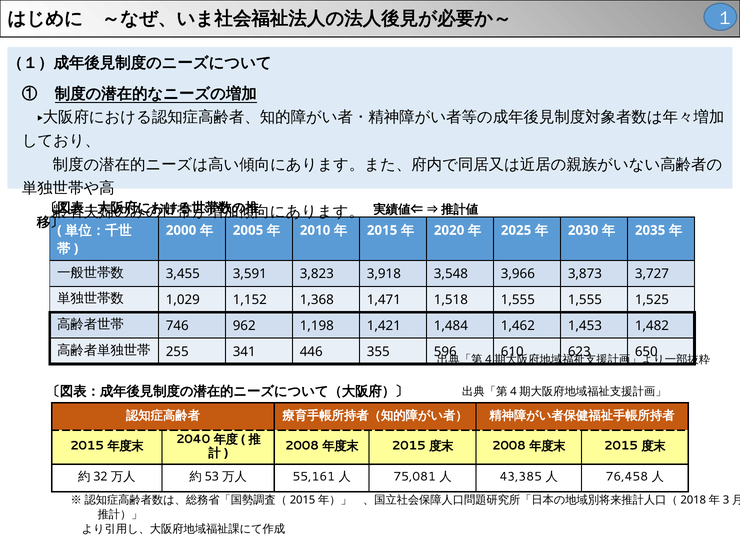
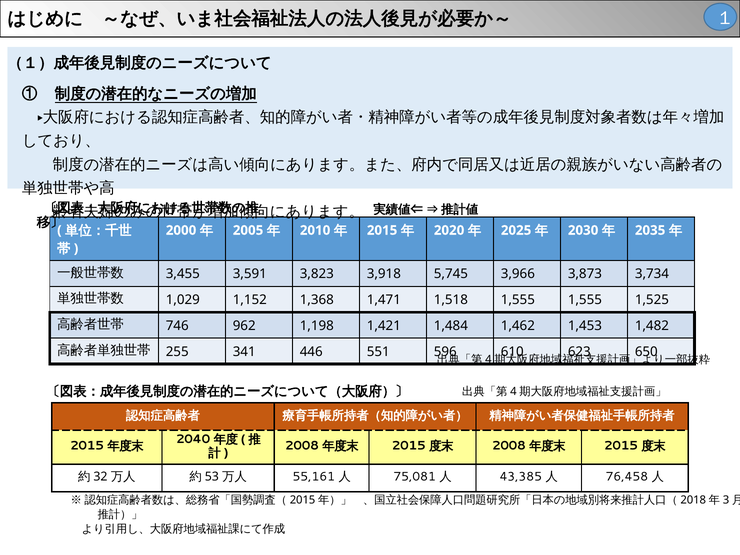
3,548: 3,548 -> 5,745 (451, 274)
3,727: 3,727 -> 3,734 (652, 274)
355: 355 -> 551 (378, 352)
